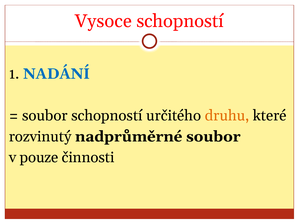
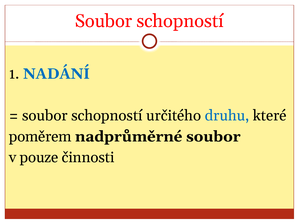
Vysoce: Vysoce -> Soubor (104, 21)
druhu colour: orange -> blue (227, 116)
rozvinutý: rozvinutý -> poměrem (40, 137)
